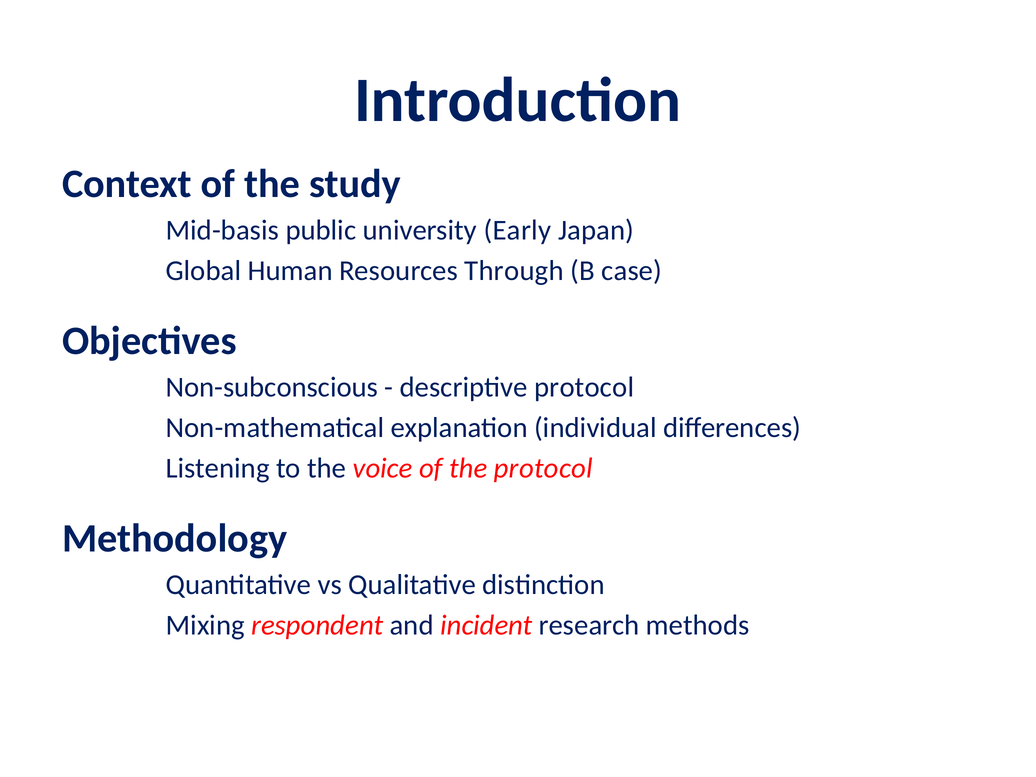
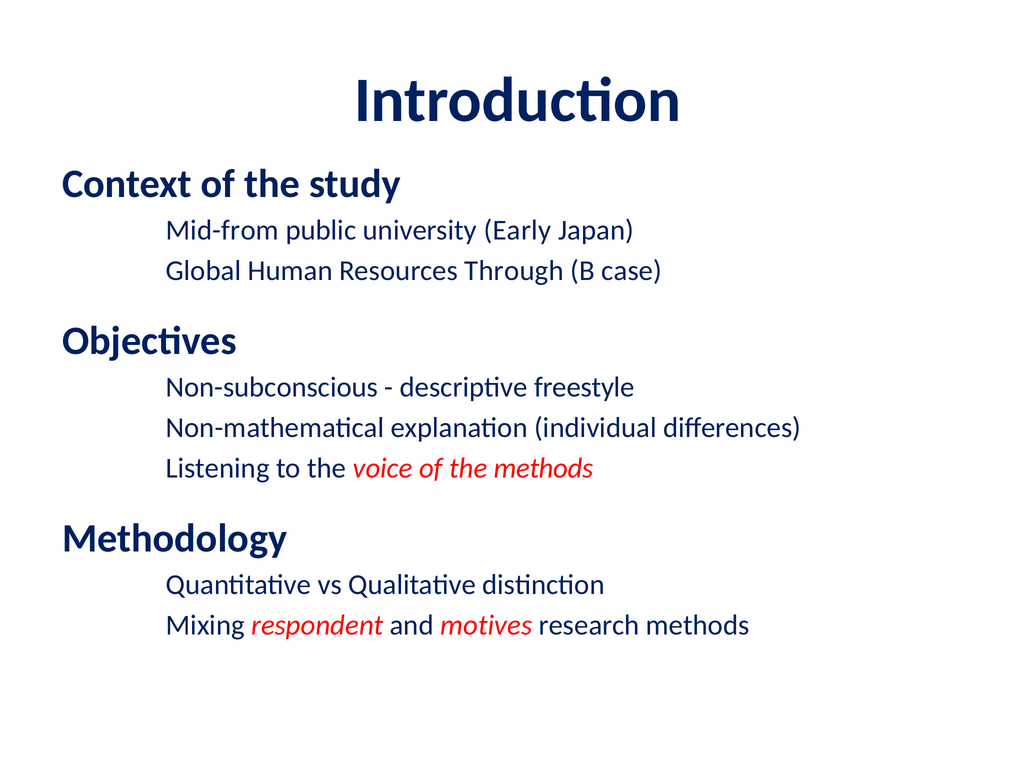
Mid-basis: Mid-basis -> Mid-from (222, 230)
descriptive protocol: protocol -> freestyle (584, 387)
the protocol: protocol -> methods (544, 468)
incident: incident -> motives (486, 625)
